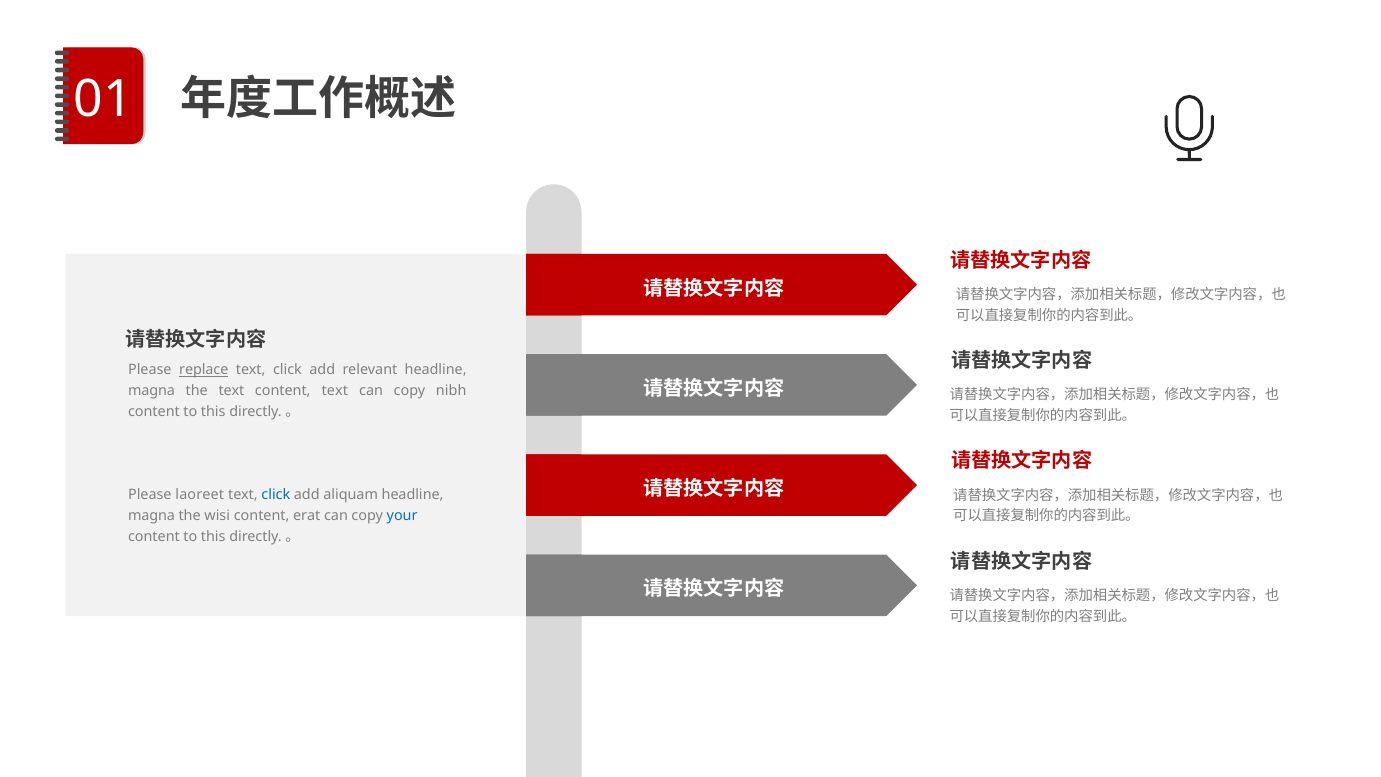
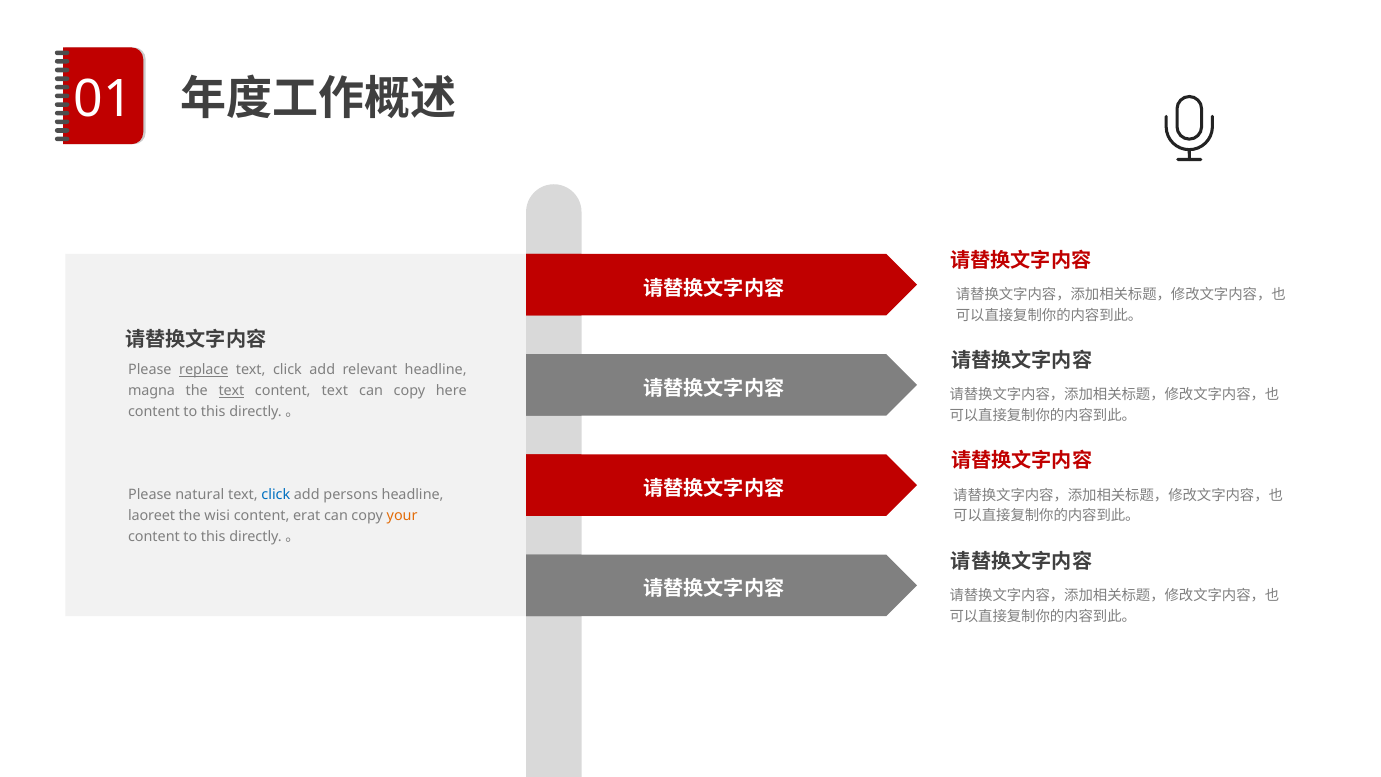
text underline: none -> present (231, 391)
nibh: nibh -> here (451, 391)
laoreet: laoreet -> natural (200, 495)
aliquam: aliquam -> persons (351, 495)
magna: magna -> laoreet (152, 516)
your colour: blue -> orange (402, 516)
